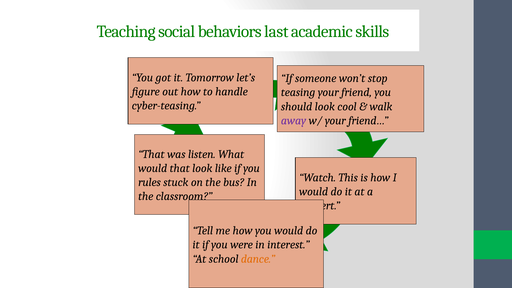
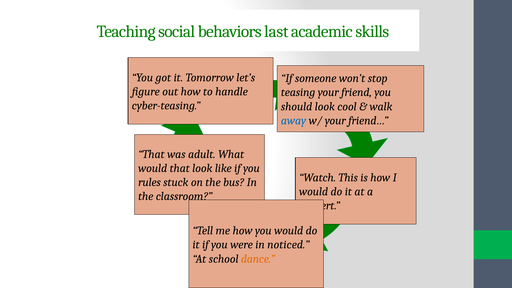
away colour: purple -> blue (294, 121)
listen: listen -> adult (202, 154)
interest: interest -> noticed (288, 245)
